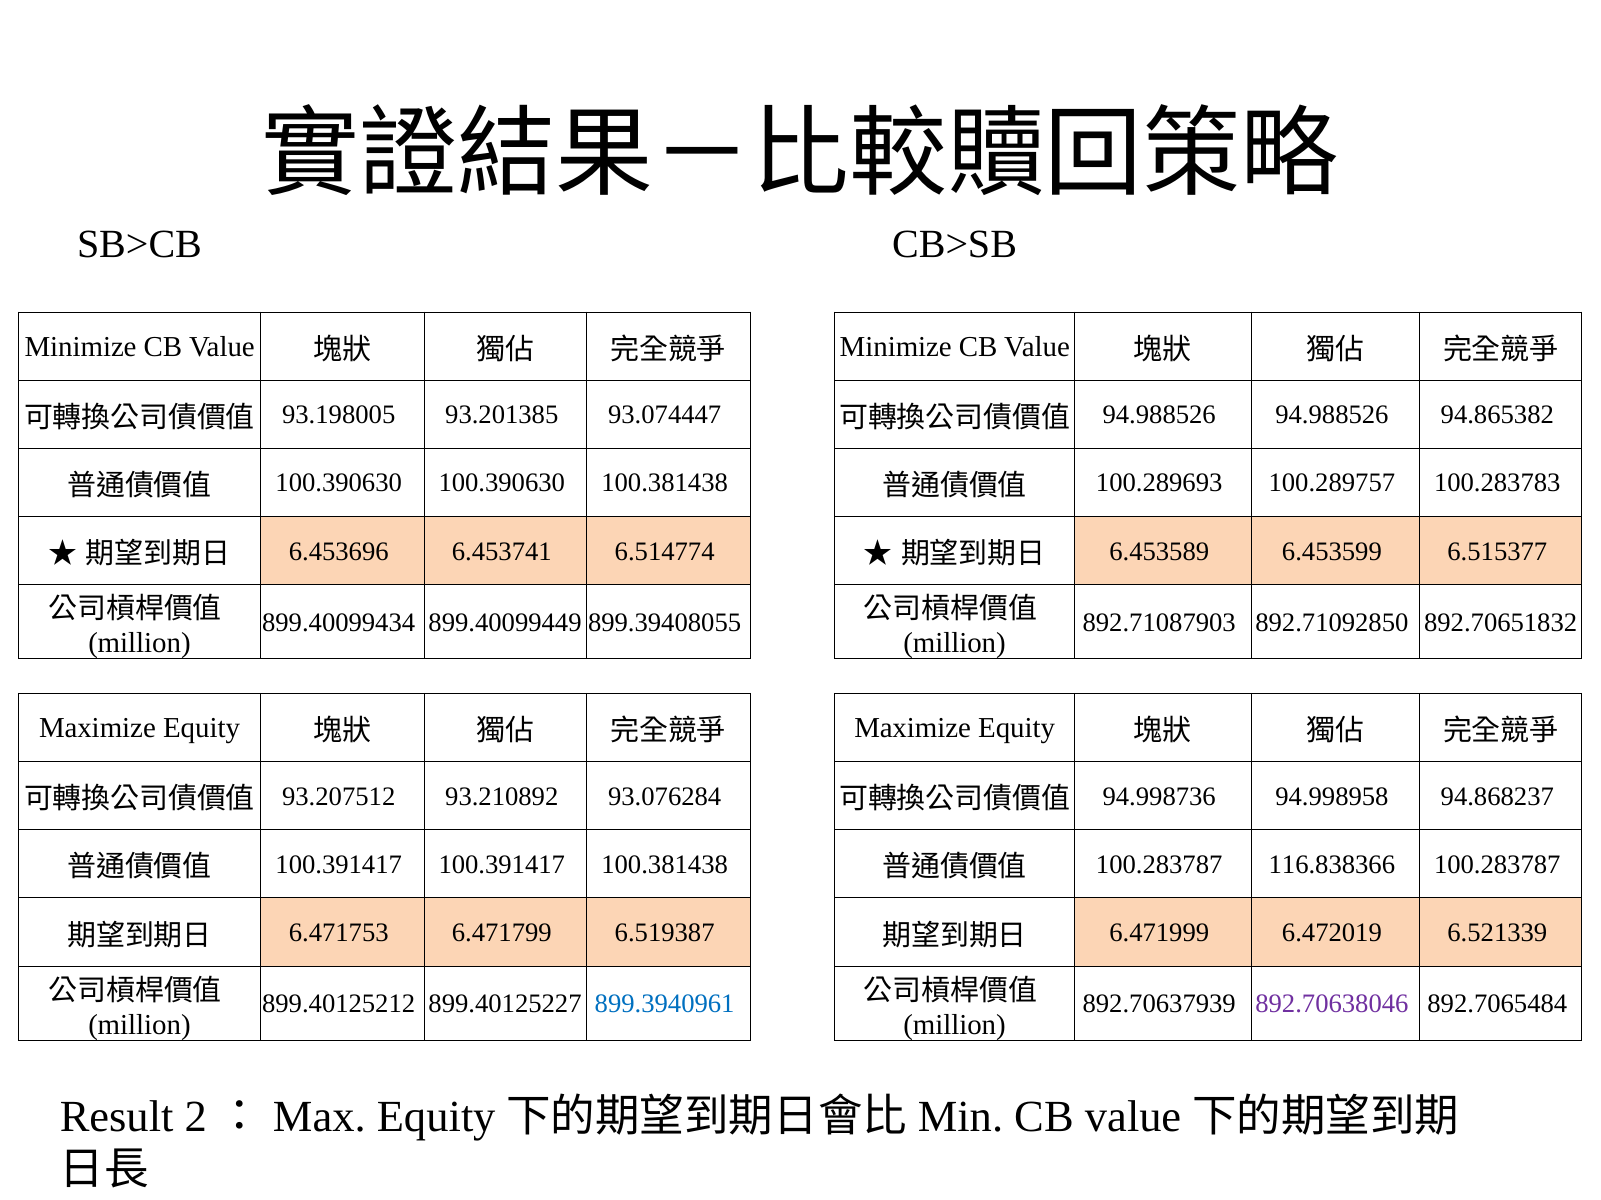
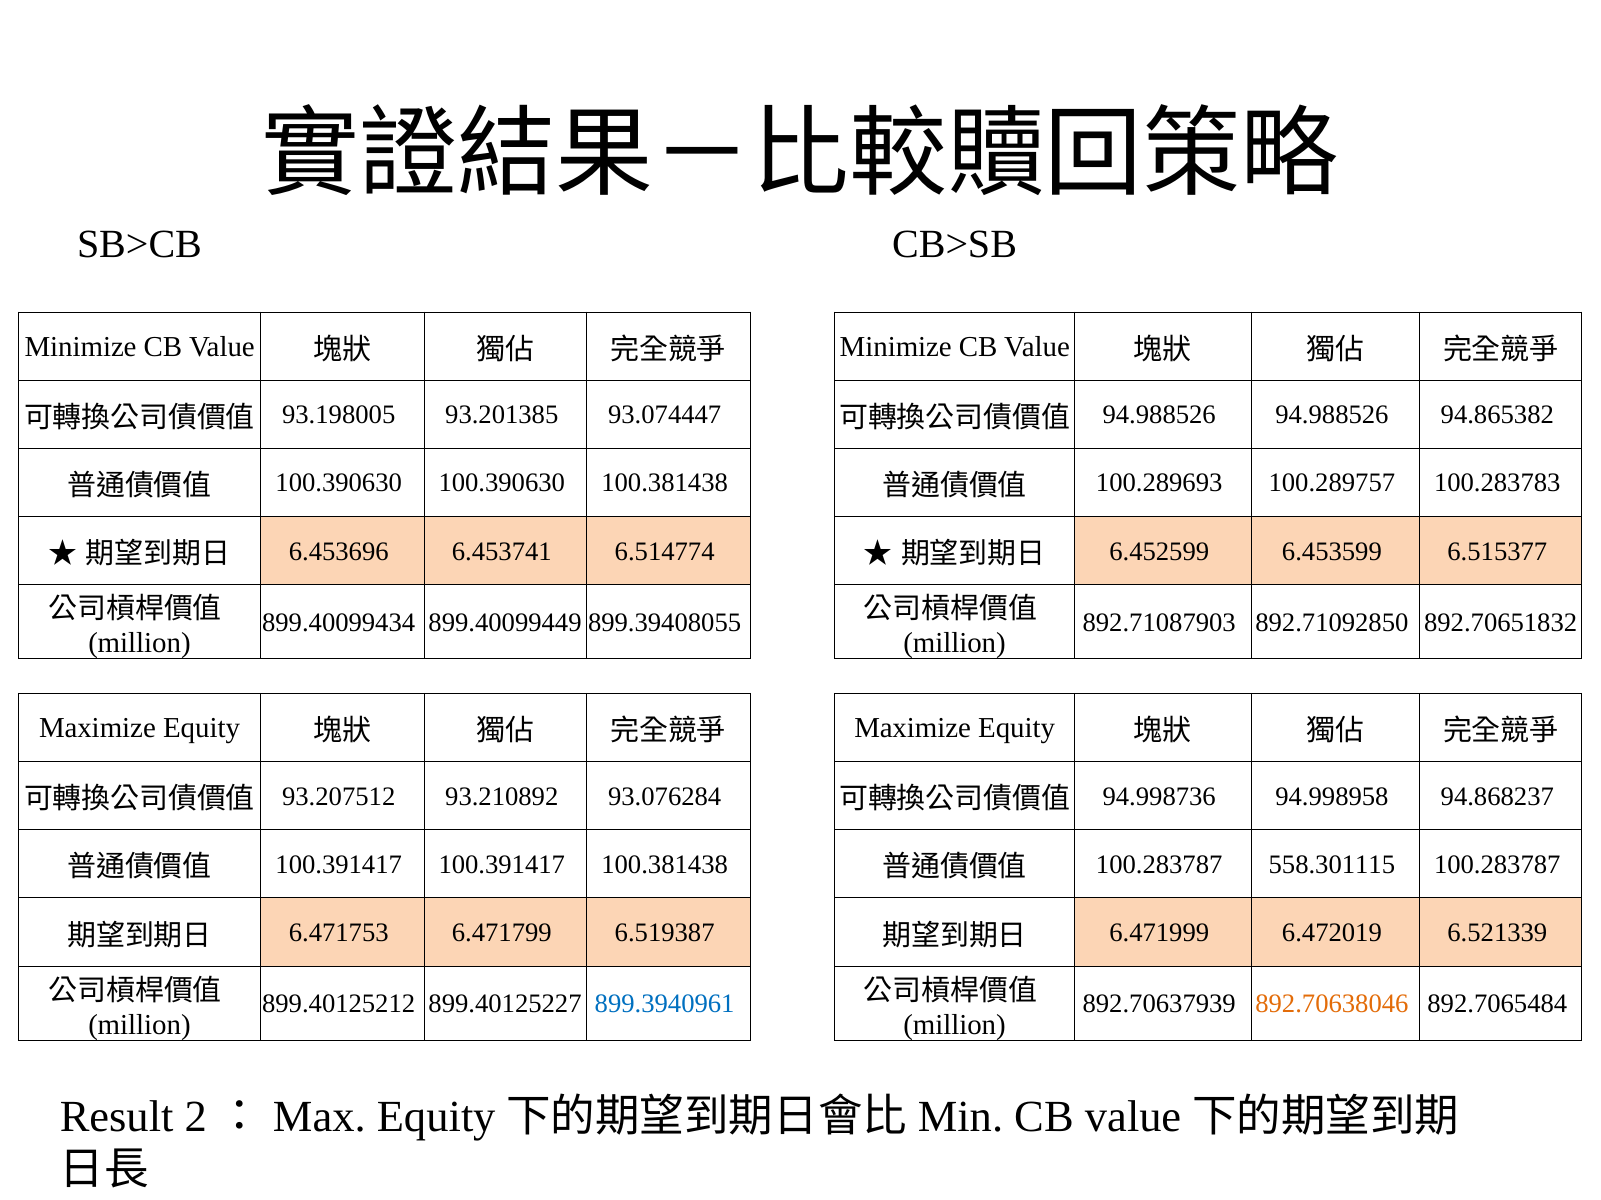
6.453589: 6.453589 -> 6.452599 (1159, 552)
116.838366: 116.838366 -> 558.301115 (1332, 865)
892.70638046 colour: purple -> orange (1332, 1005)
